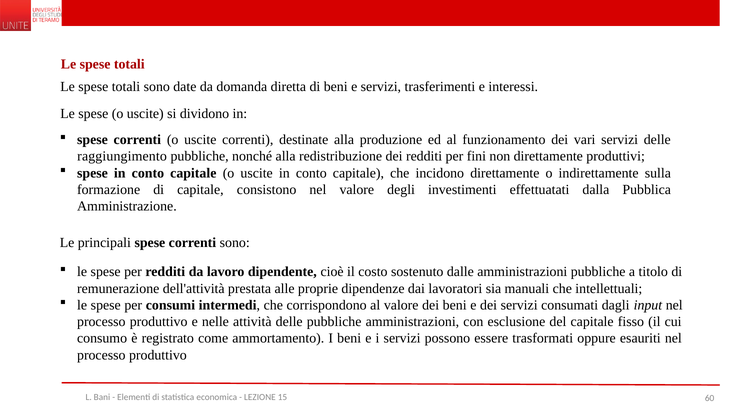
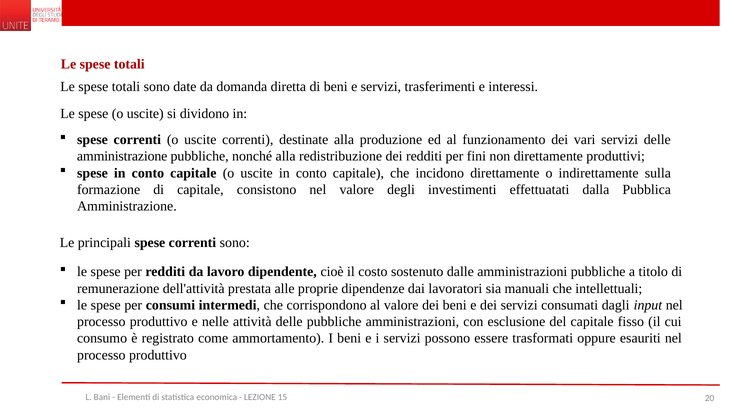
raggiungimento: raggiungimento -> amministrazione (122, 157)
60: 60 -> 20 (710, 399)
